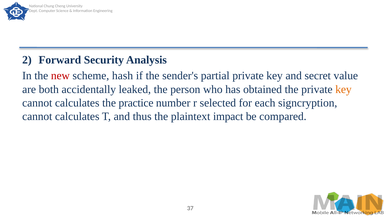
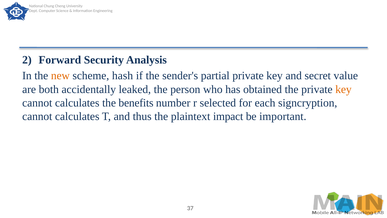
new colour: red -> orange (60, 76)
practice: practice -> benefits (136, 103)
compared: compared -> important (283, 116)
